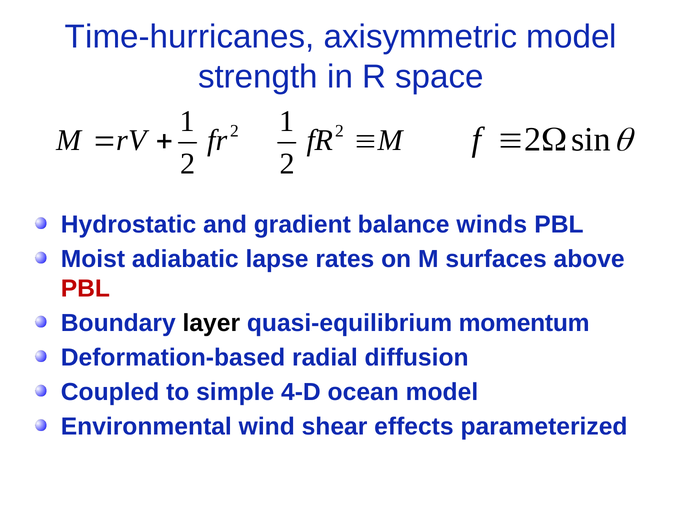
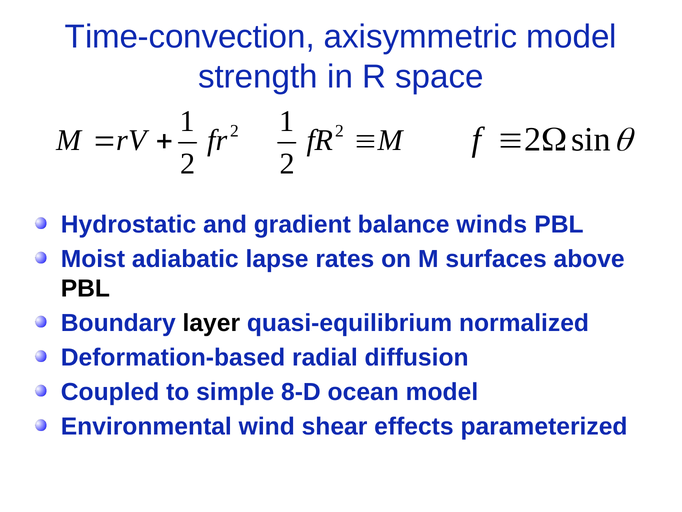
Time-hurricanes: Time-hurricanes -> Time-convection (190, 37)
PBL colour: red -> black (85, 288)
momentum: momentum -> normalized (524, 323)
4-D: 4-D -> 8-D (301, 392)
